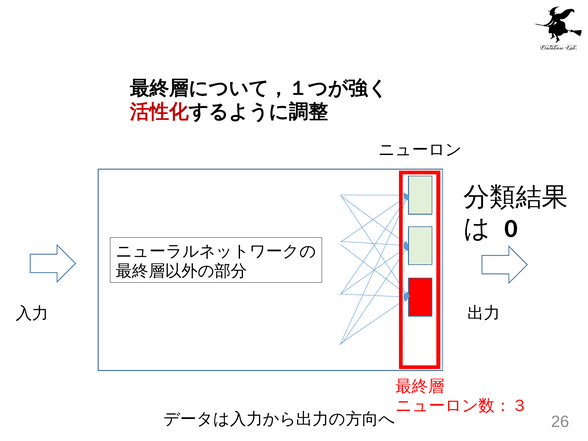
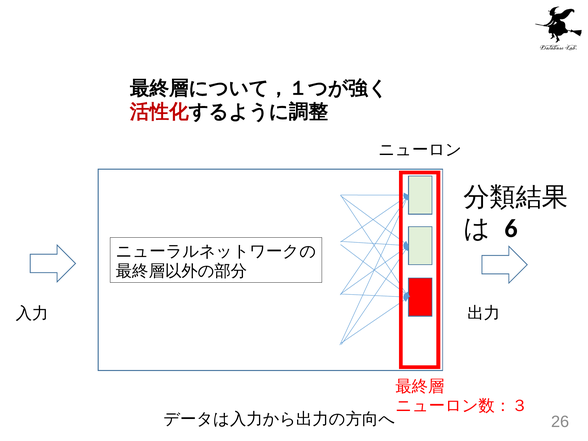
0: 0 -> 6 (511, 229)
